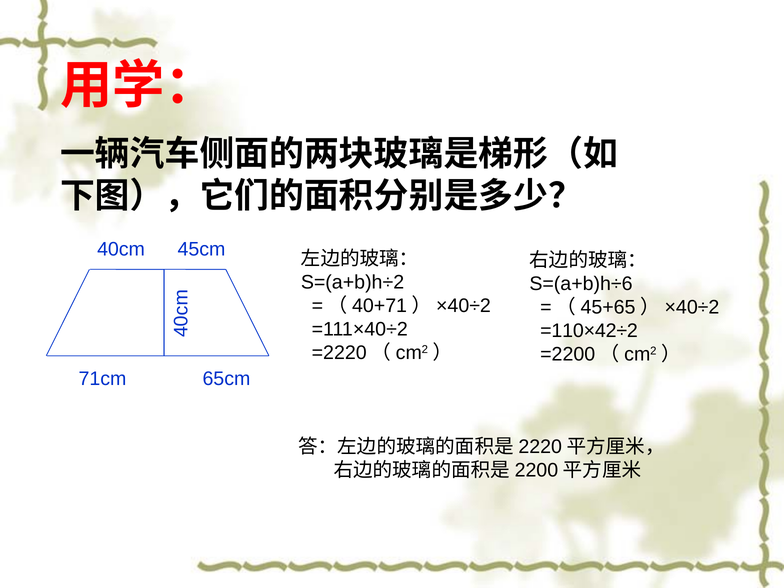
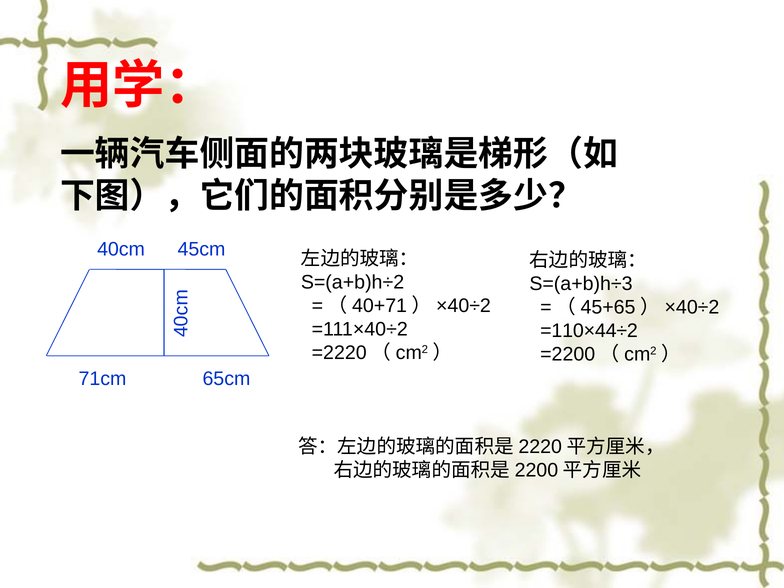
S=(a+b)h÷6: S=(a+b)h÷6 -> S=(a+b)h÷3 (581, 284)
=110×42÷2: =110×42÷2 -> =110×44÷2 (589, 331)
